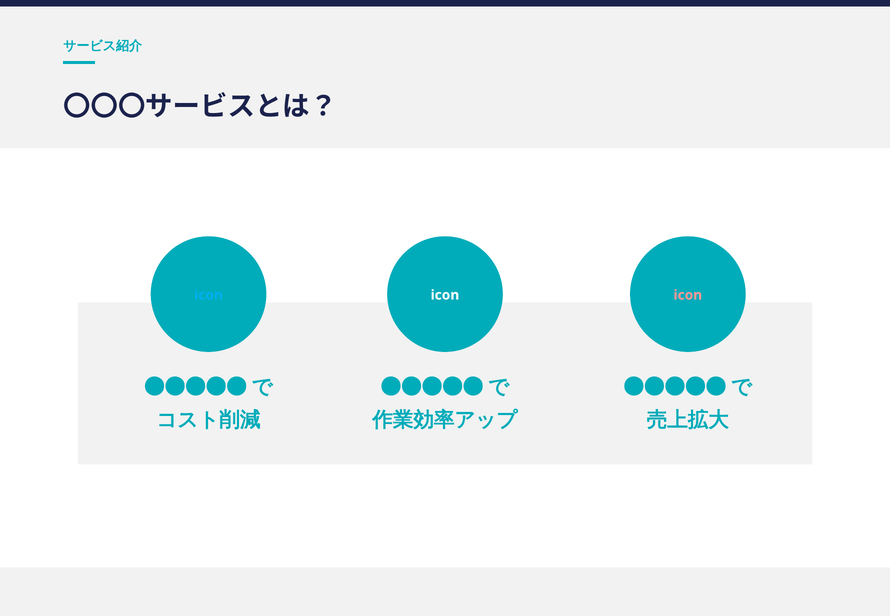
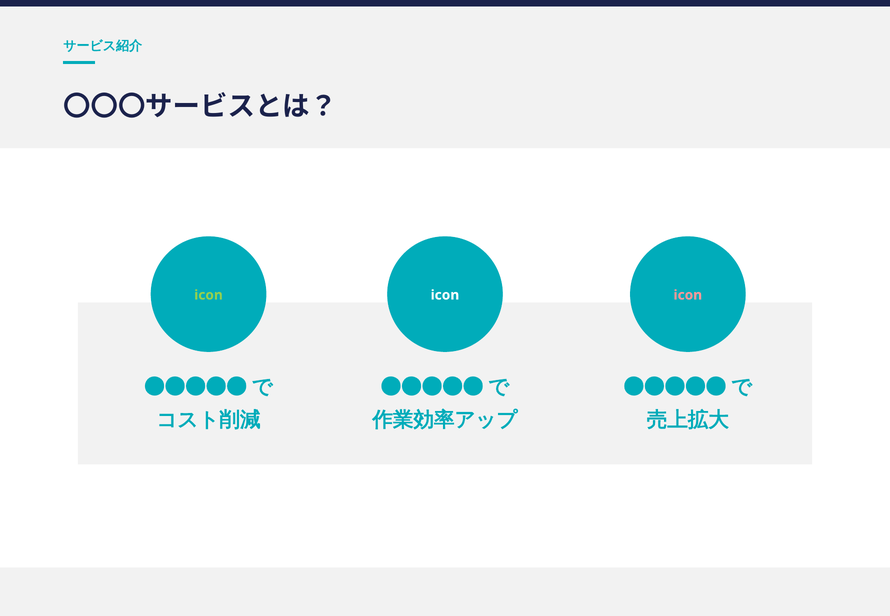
icon colour: light blue -> light green (208, 295)
